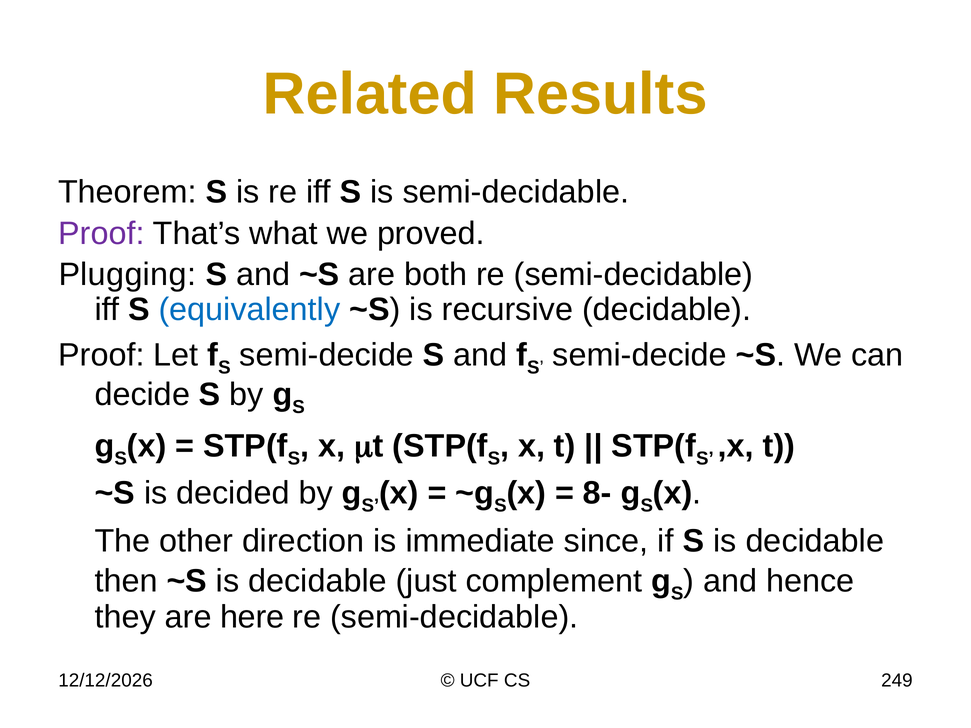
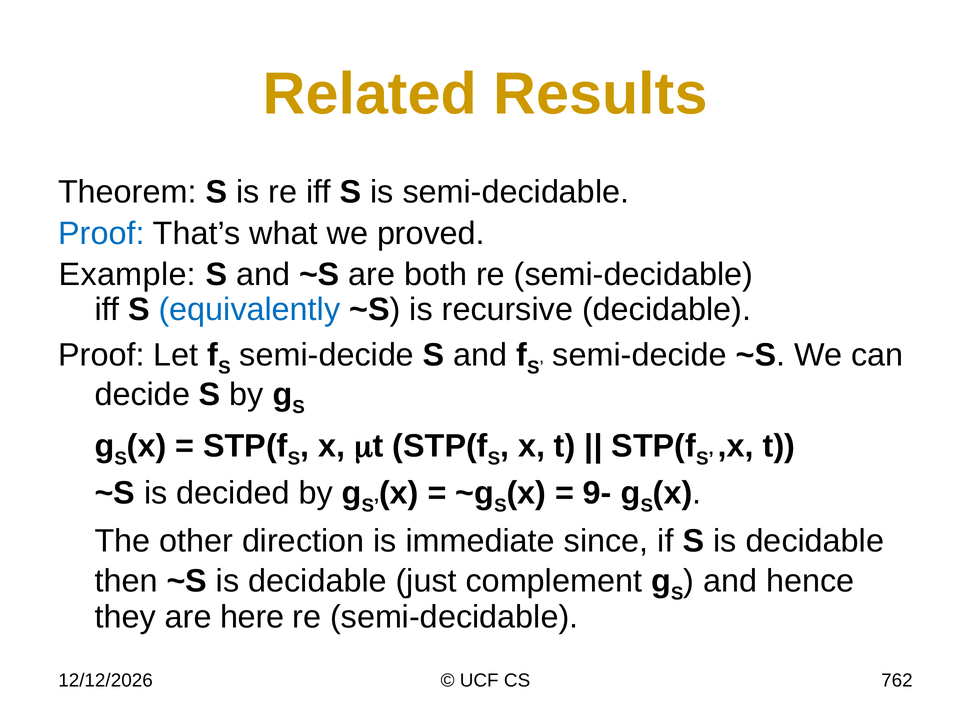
Proof colour: purple -> blue (101, 233)
Plugging: Plugging -> Example (127, 275)
8-: 8- -> 9- (597, 493)
249: 249 -> 762 (897, 681)
